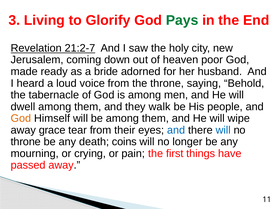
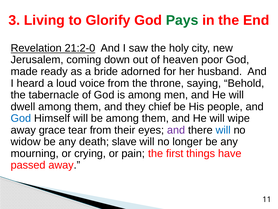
21:2-7: 21:2-7 -> 21:2-0 (80, 48)
walk: walk -> chief (160, 106)
God colour: orange -> blue (21, 118)
and colour: blue -> purple (176, 130)
throne: throne -> widow (26, 141)
coins: coins -> slave (124, 141)
